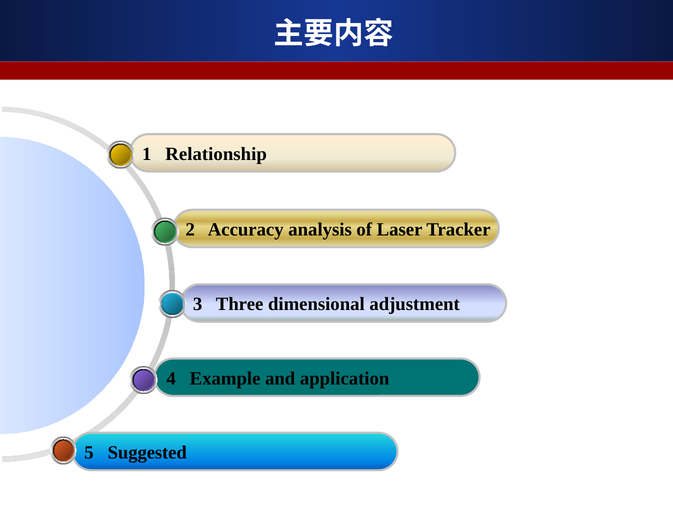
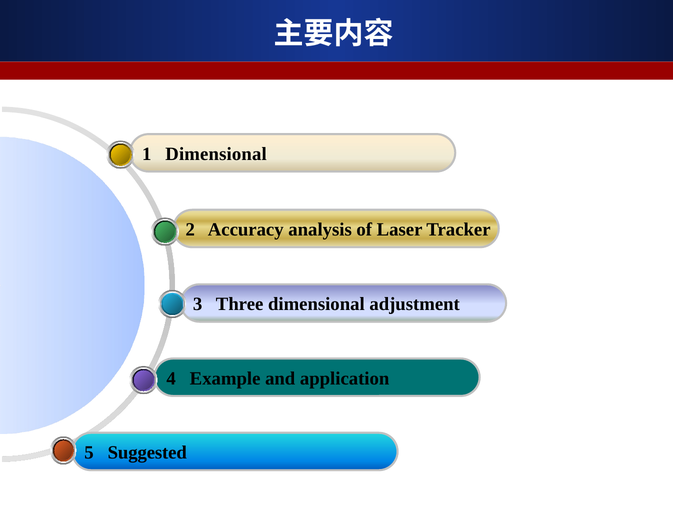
Relationship: Relationship -> Dimensional (216, 154)
